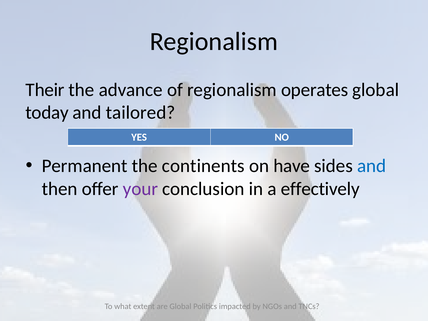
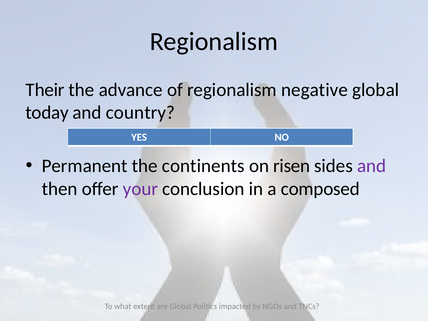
operates: operates -> negative (315, 90)
tailored: tailored -> country (140, 113)
have: have -> risen (292, 166)
and colour: blue -> purple (372, 166)
effectively: effectively -> composed (320, 189)
